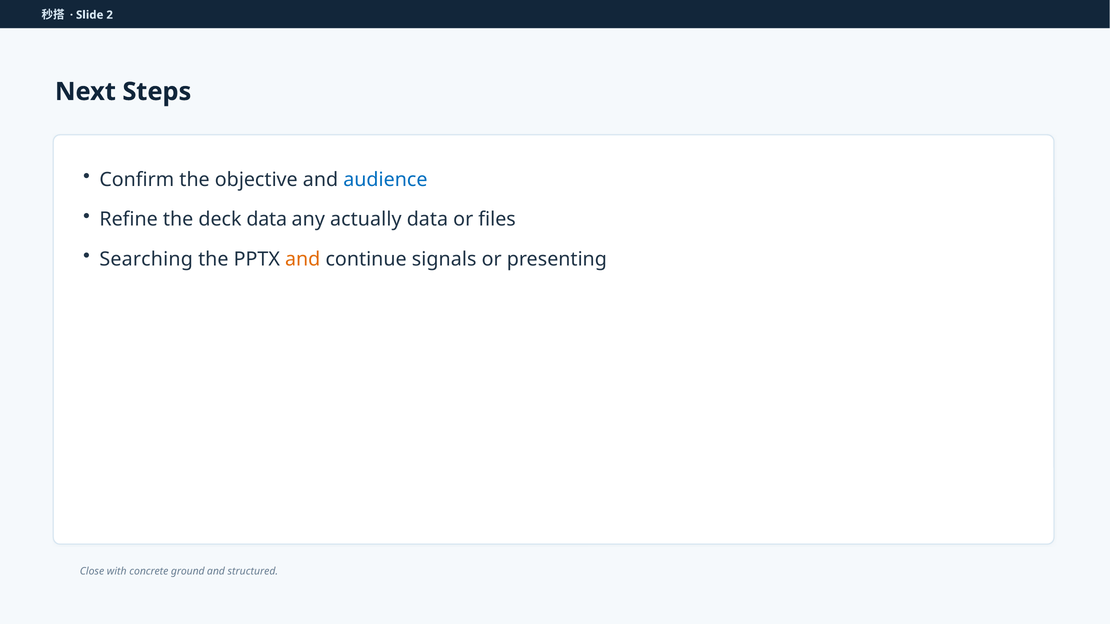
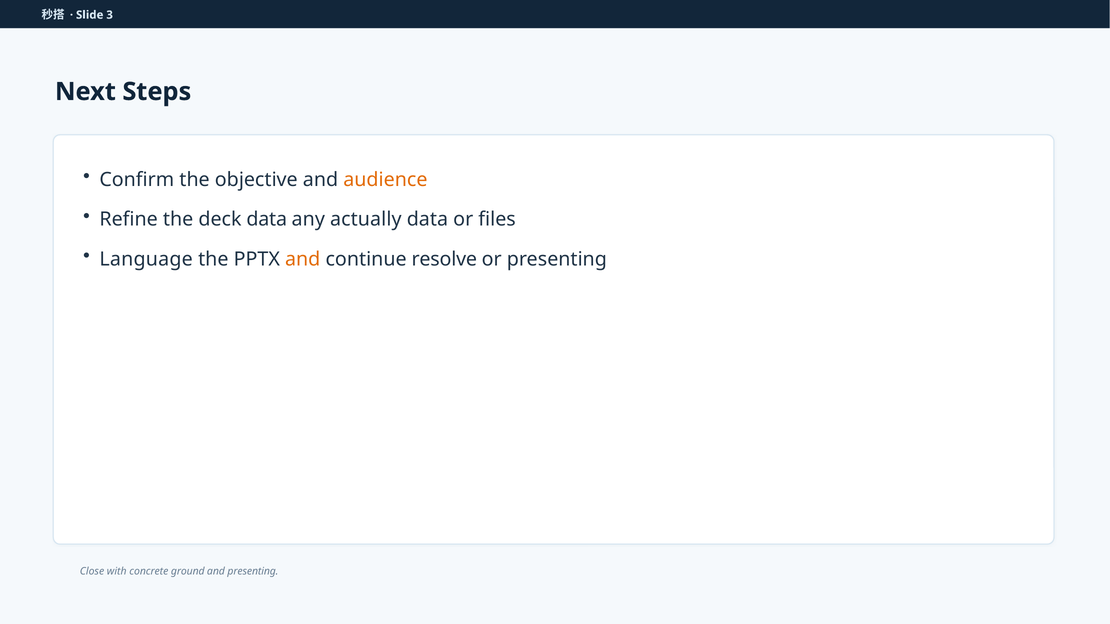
2: 2 -> 3 (110, 15)
audience colour: blue -> orange (385, 180)
Searching: Searching -> Language (146, 259)
signals: signals -> resolve (444, 259)
and structured: structured -> presenting (253, 572)
